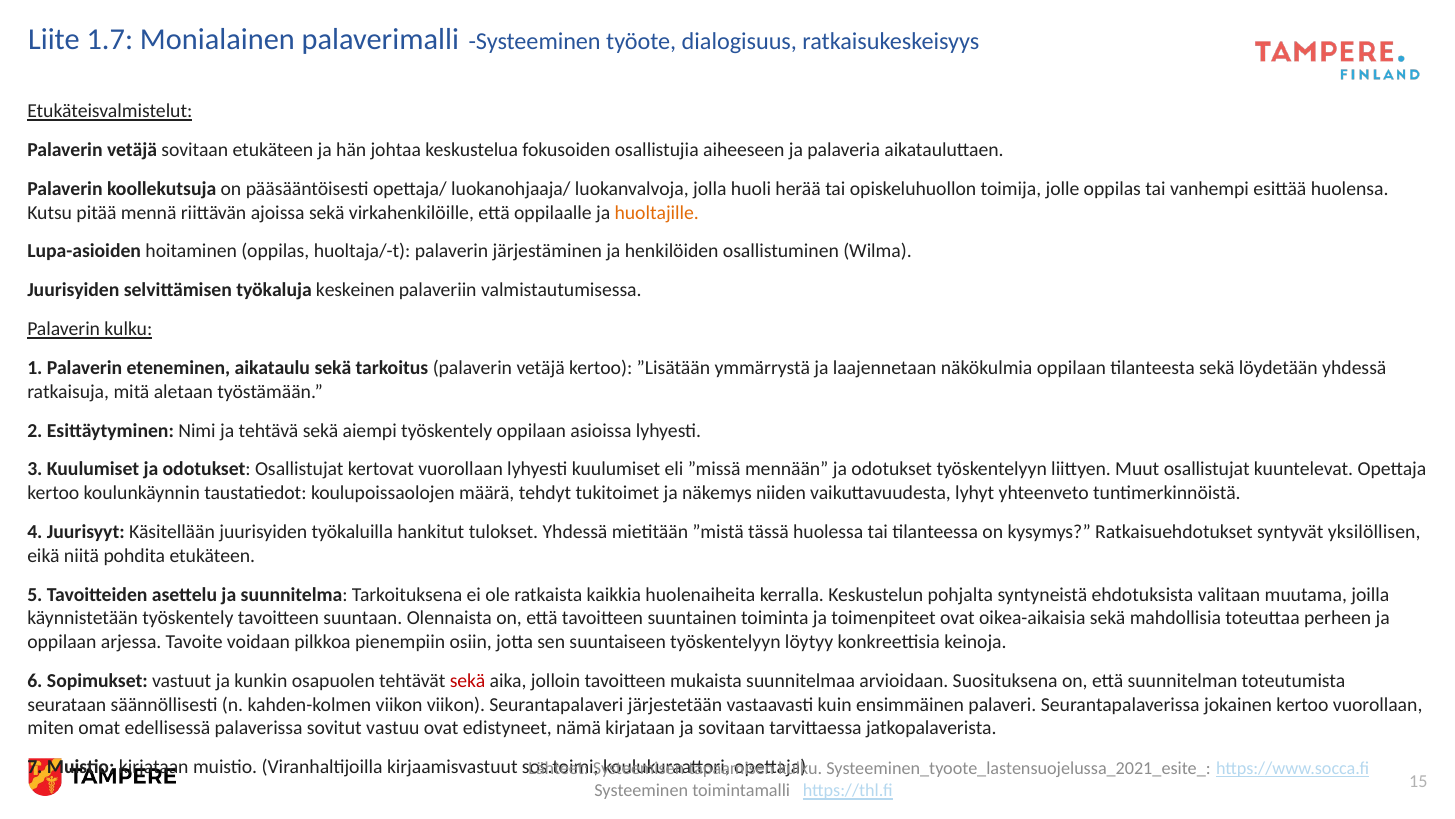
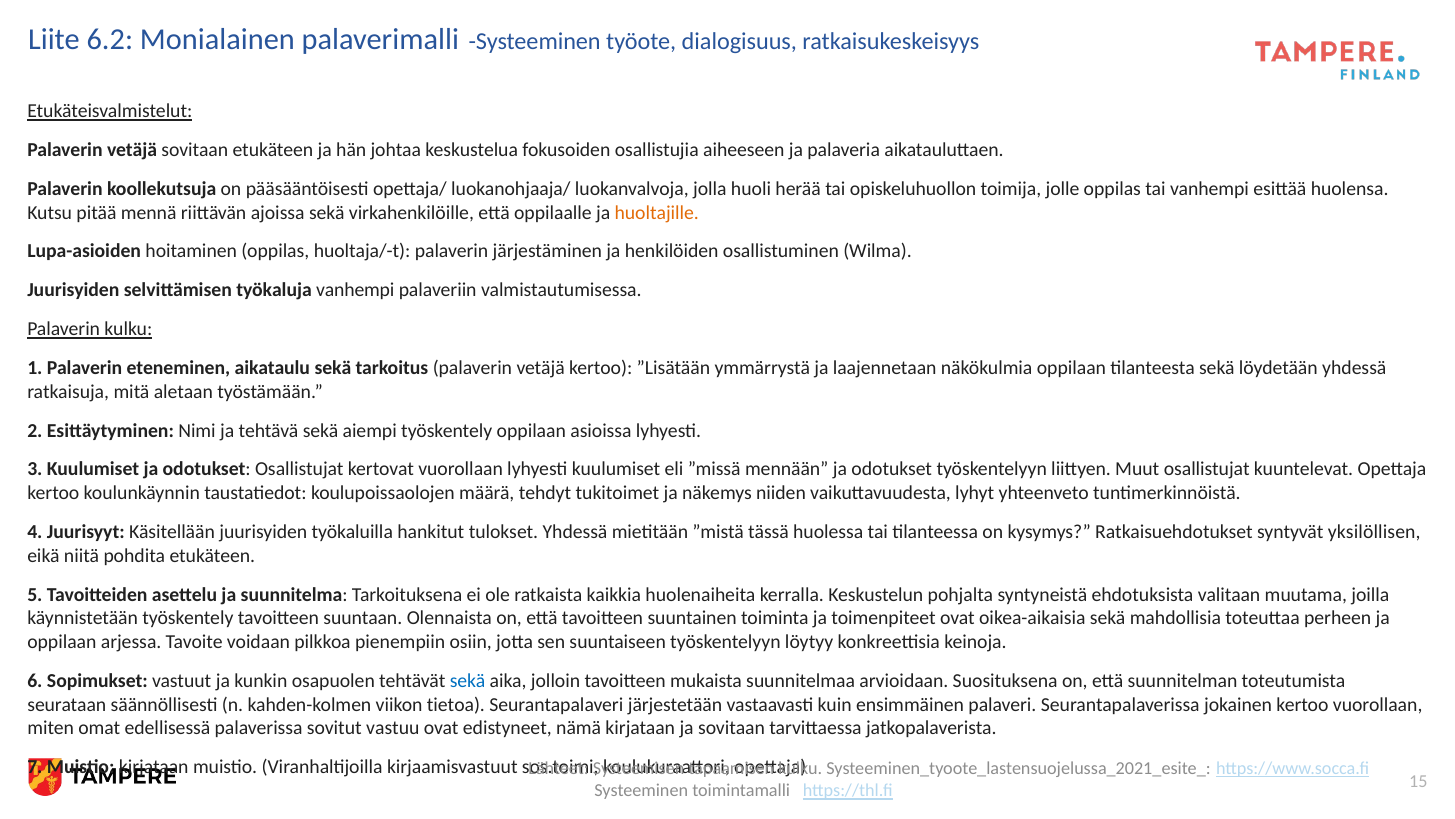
1.7: 1.7 -> 6.2 (110, 40)
työkaluja keskeinen: keskeinen -> vanhempi (355, 290)
sekä colour: red -> blue (468, 680)
viikon viikon: viikon -> tietoa (456, 704)
